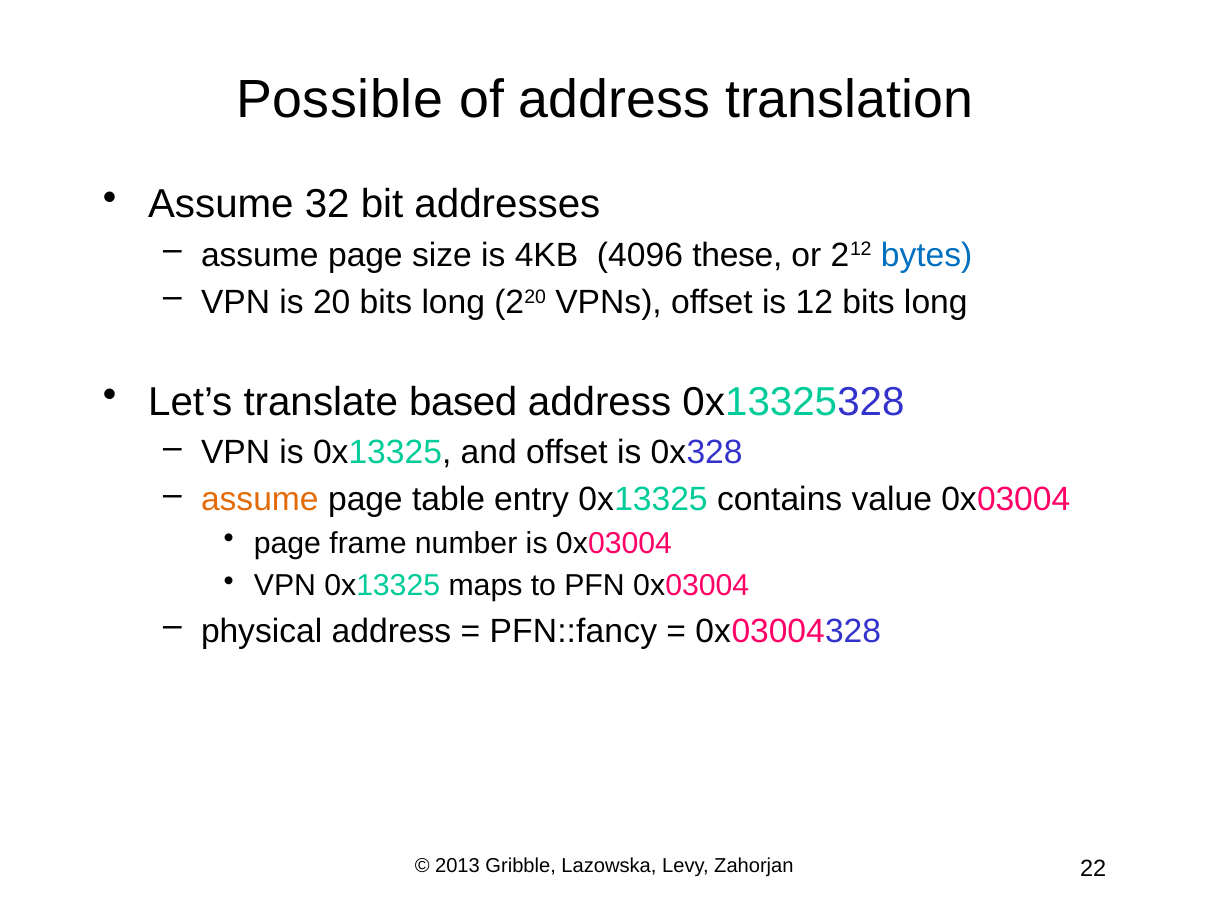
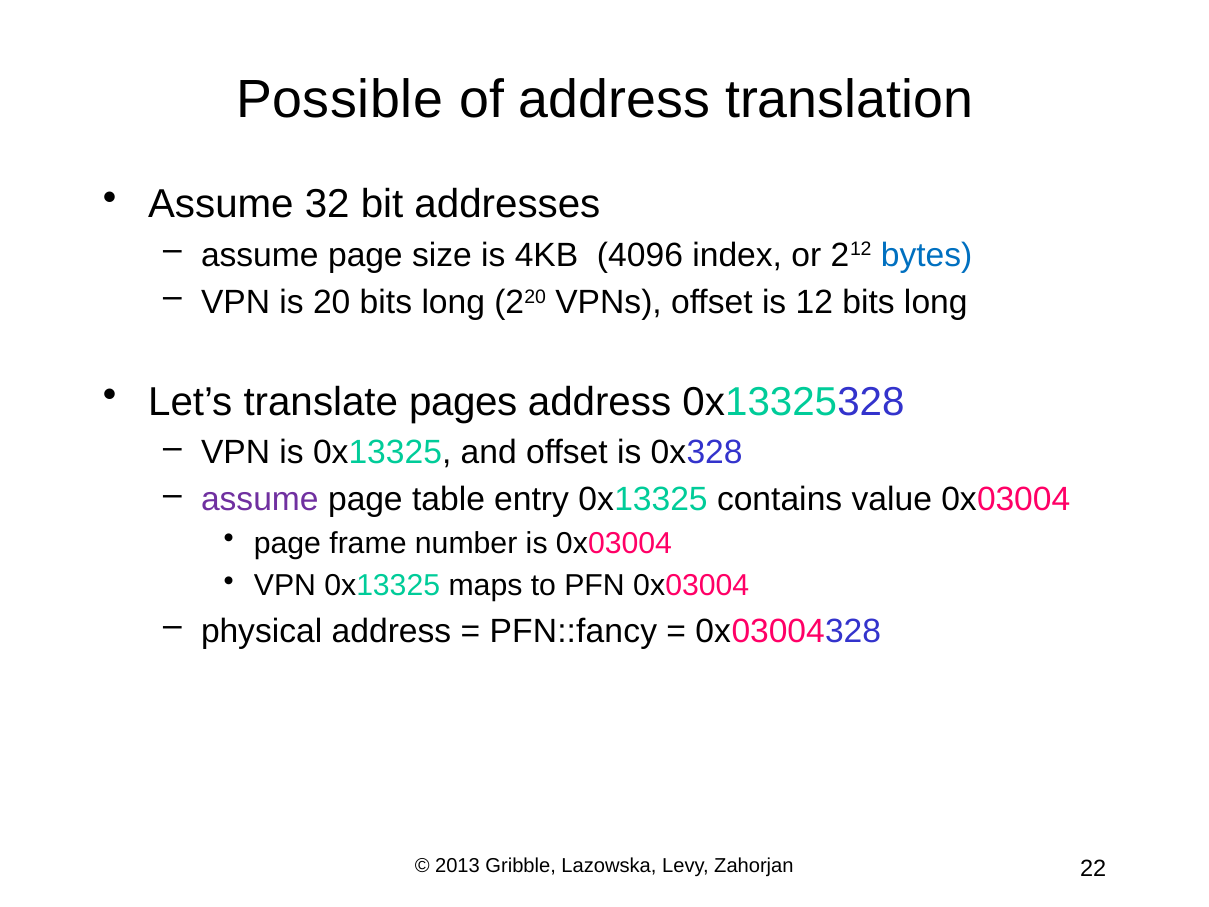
these: these -> index (737, 255)
based: based -> pages (463, 402)
assume colour: orange -> purple (260, 499)
